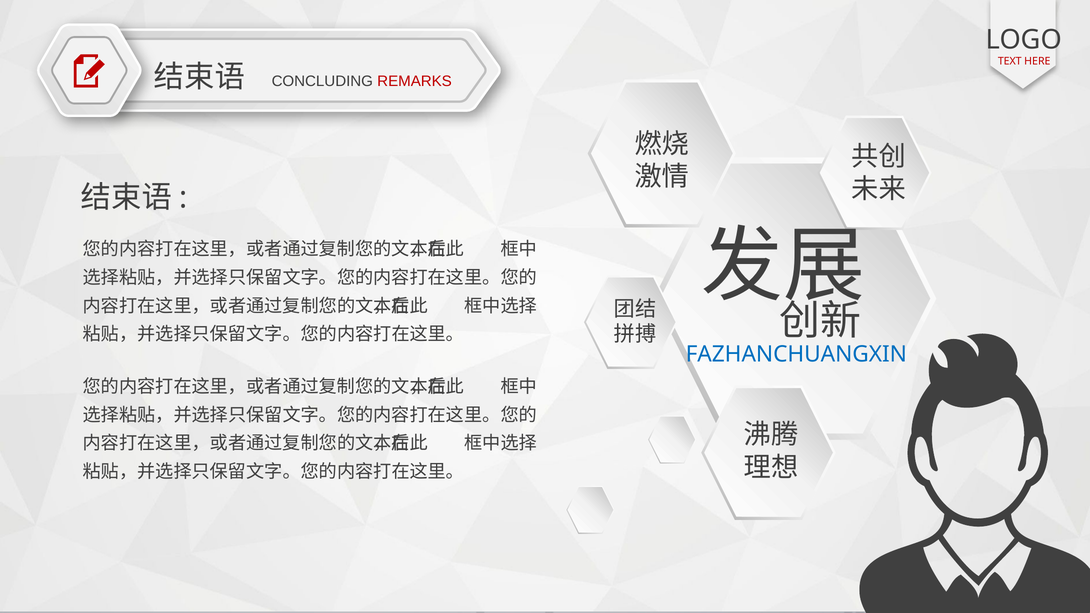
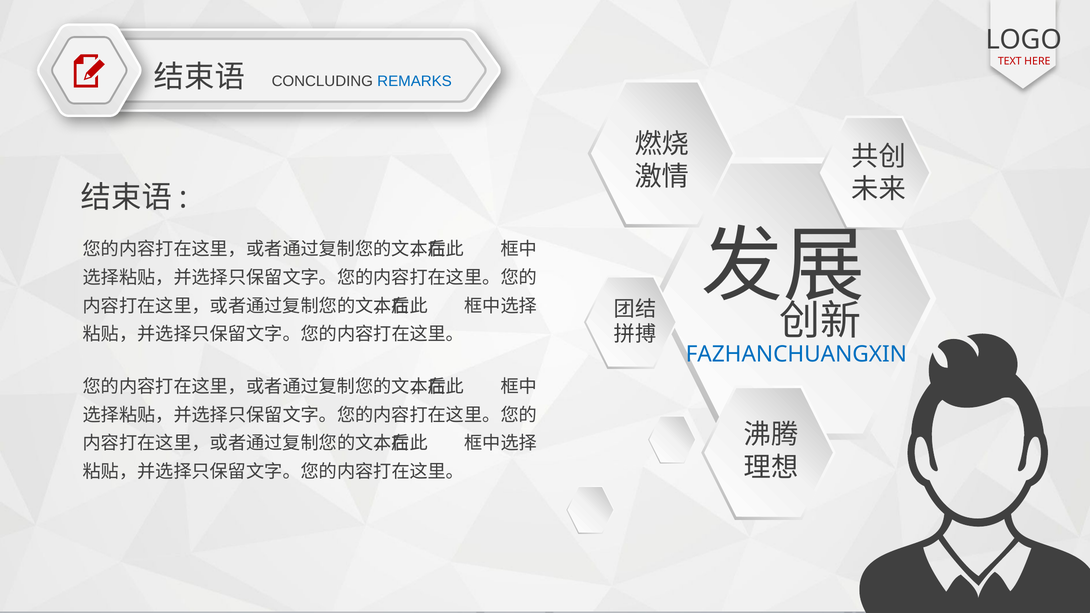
REMARKS colour: red -> blue (415, 81)
